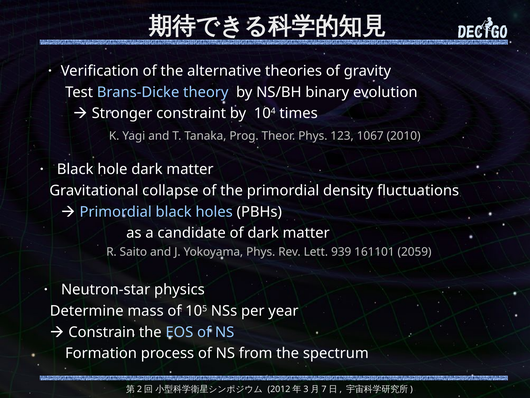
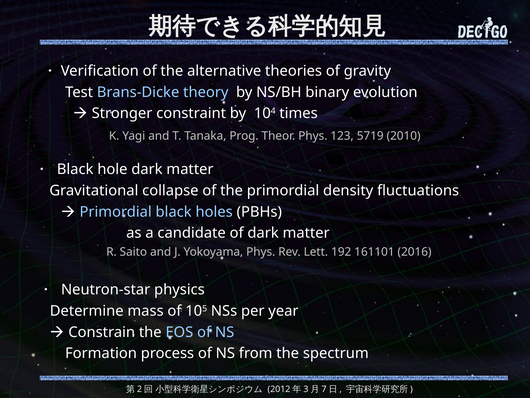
1067: 1067 -> 5719 (370, 136)
939: 939 -> 192 (341, 252)
2059: 2059 -> 2016 (415, 252)
